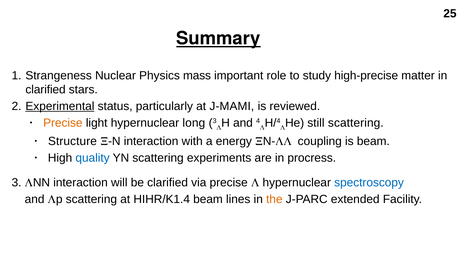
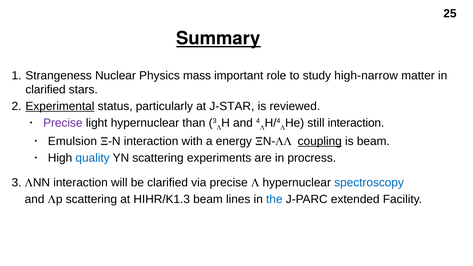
high-precise: high-precise -> high-narrow (366, 76)
J-MAMI: J-MAMI -> J-STAR (232, 106)
Precise colour: orange -> purple (63, 123)
long: long -> than (194, 123)
still scattering: scattering -> interaction (356, 123)
Structure: Structure -> Emulsion (72, 141)
coupling underline: none -> present (320, 141)
HIHR/K1.4: HIHR/K1.4 -> HIHR/K1.3 (162, 199)
the colour: orange -> blue (274, 199)
